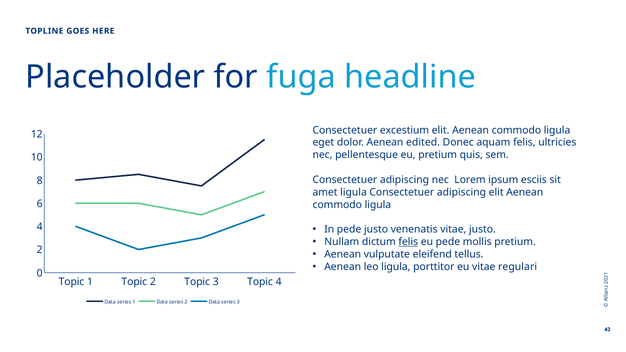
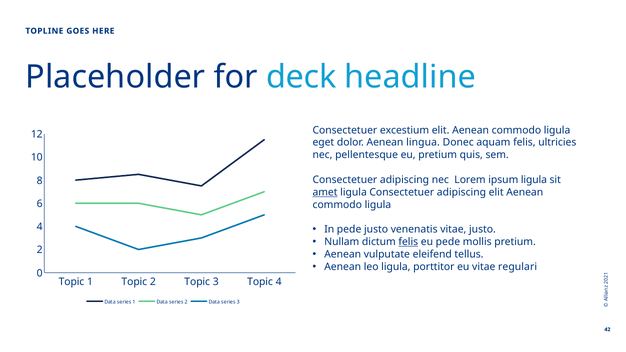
fuga: fuga -> deck (301, 77)
edited: edited -> lingua (423, 143)
ipsum esciis: esciis -> ligula (534, 180)
amet underline: none -> present (325, 192)
